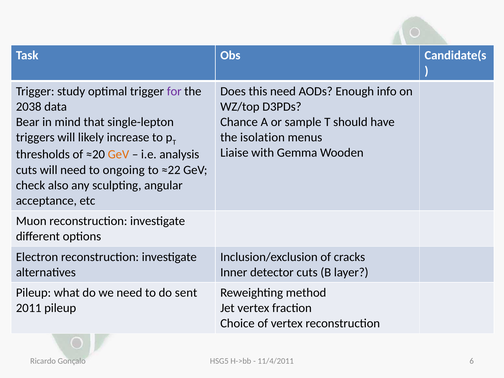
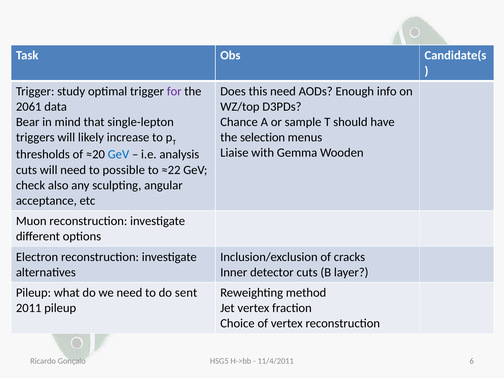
2038: 2038 -> 2061 (29, 107)
isolation: isolation -> selection (263, 137)
GeV colour: orange -> blue (118, 155)
ongoing: ongoing -> possible (124, 170)
